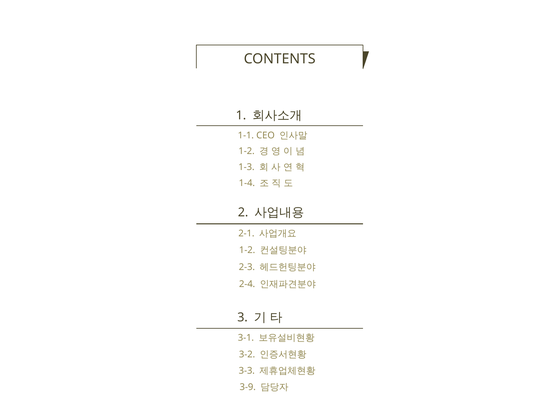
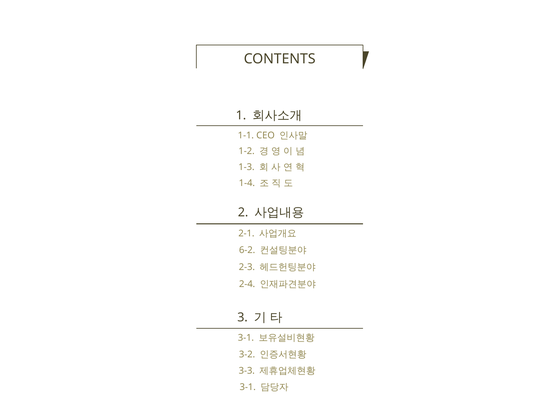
1-2: 1-2 -> 6-2 (247, 250)
3-9: 3-9 -> 3-1 (248, 387)
